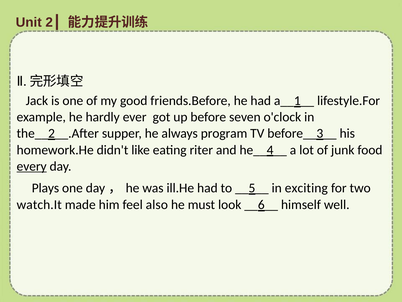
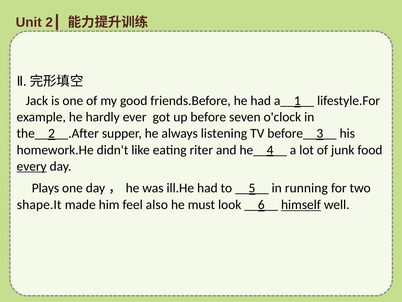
program: program -> listening (224, 133)
exciting: exciting -> running (306, 188)
watch.It: watch.It -> shape.It (39, 204)
himself underline: none -> present (301, 204)
